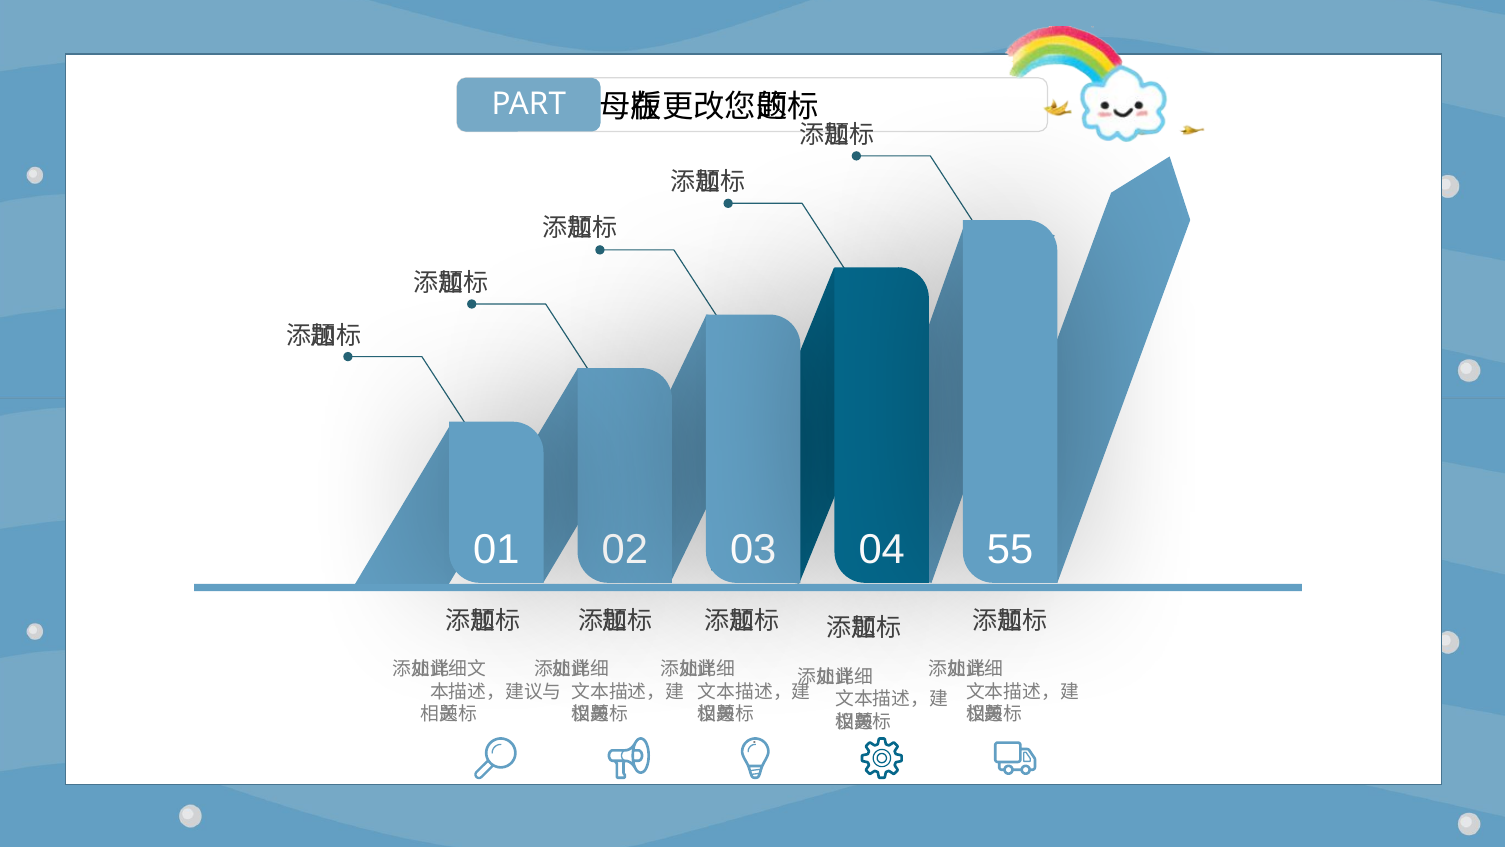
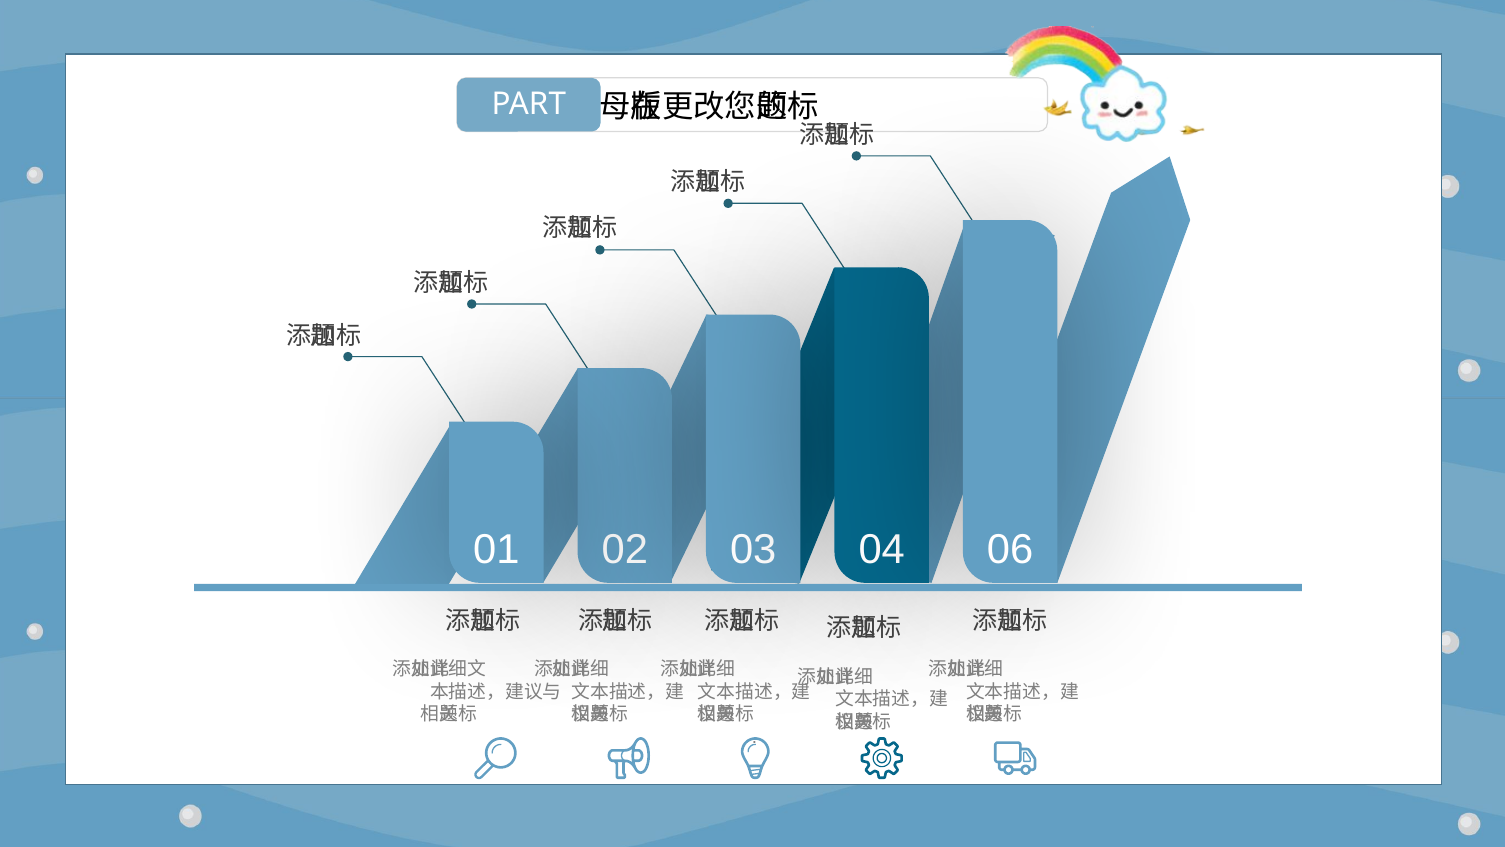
55: 55 -> 06 (1010, 549)
